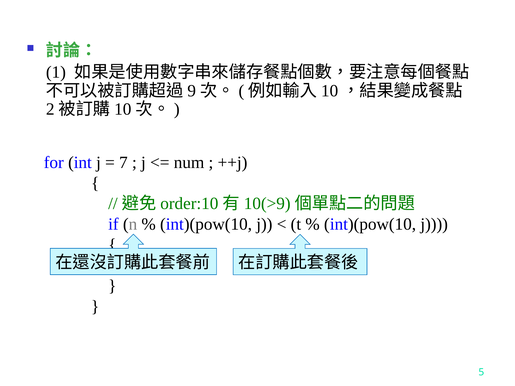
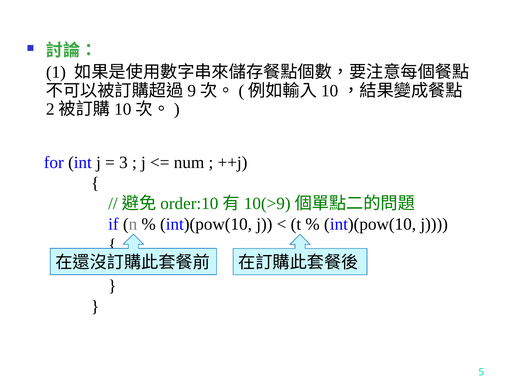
7: 7 -> 3 (123, 163)
